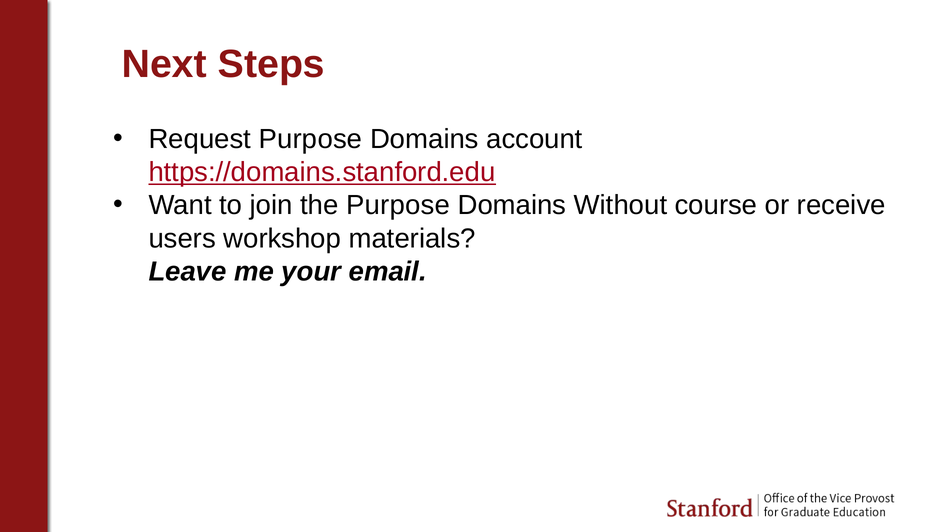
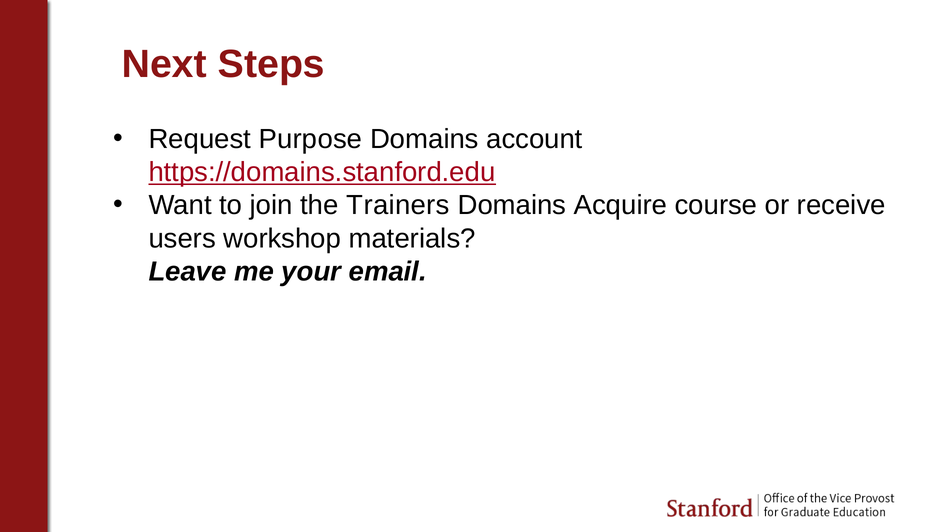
the Purpose: Purpose -> Trainers (398, 205)
Without: Without -> Acquire (620, 205)
